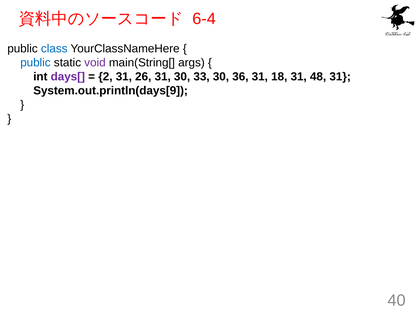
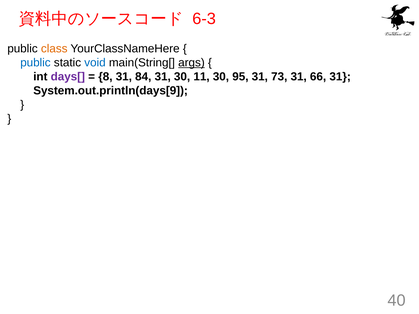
6-4: 6-4 -> 6-3 (204, 19)
class colour: blue -> orange (54, 49)
void colour: purple -> blue (95, 63)
args underline: none -> present (191, 63)
2: 2 -> 8 (105, 77)
26: 26 -> 84 (143, 77)
33: 33 -> 11 (202, 77)
36: 36 -> 95 (240, 77)
18: 18 -> 73 (279, 77)
48: 48 -> 66 (318, 77)
